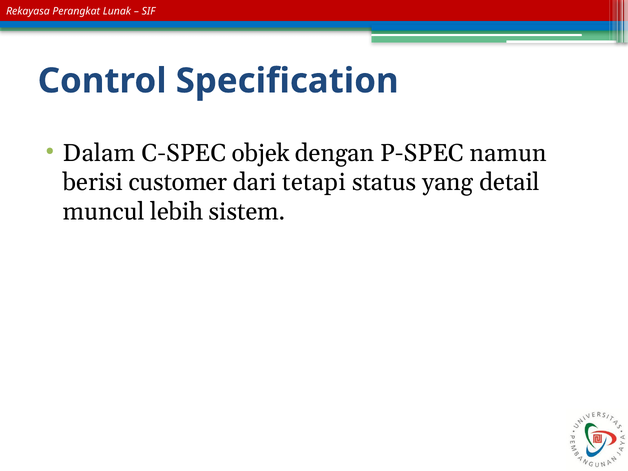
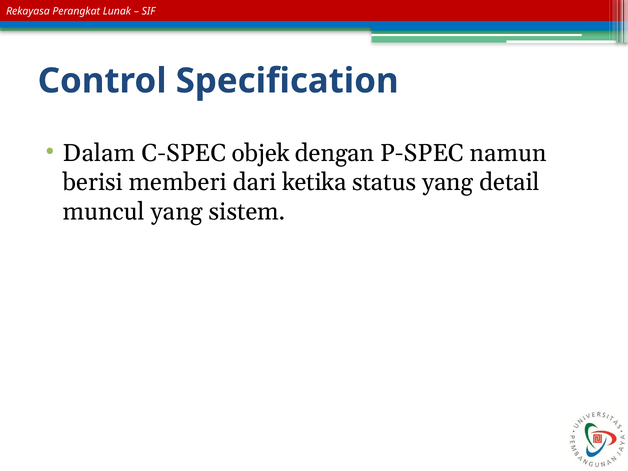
customer: customer -> memberi (178, 182)
tetapi: tetapi -> ketika (314, 182)
muncul lebih: lebih -> yang (177, 212)
